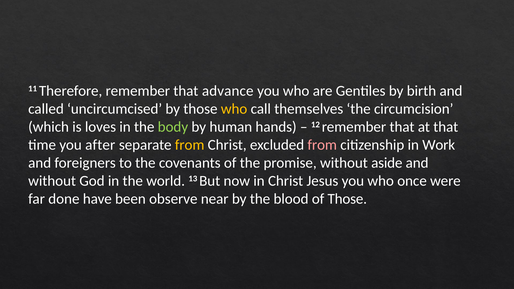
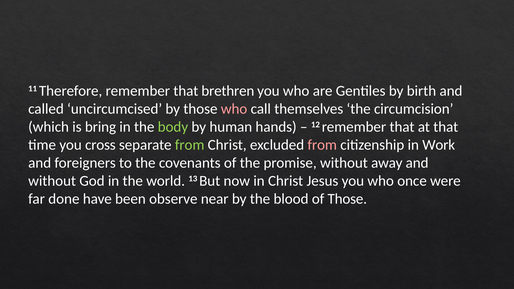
advance: advance -> brethren (228, 91)
who colour: yellow -> pink (234, 109)
loves: loves -> bring (101, 127)
after: after -> cross (100, 145)
from colour: yellow -> light green (190, 145)
aside: aside -> away (387, 163)
